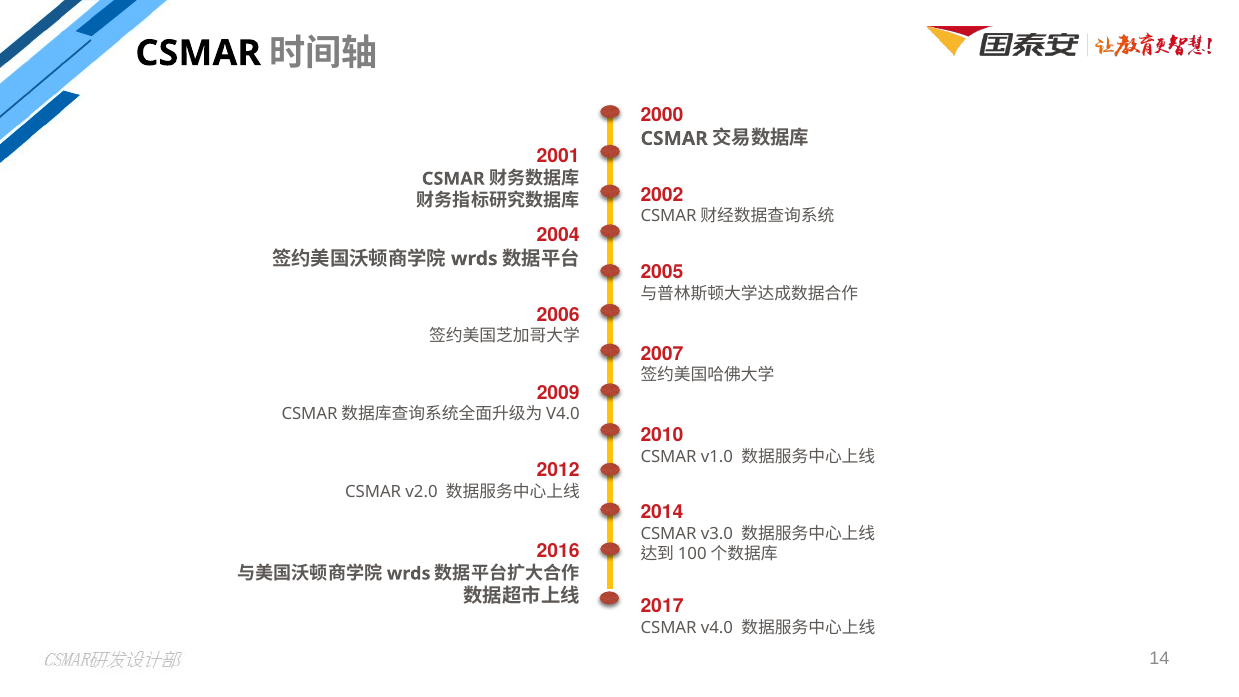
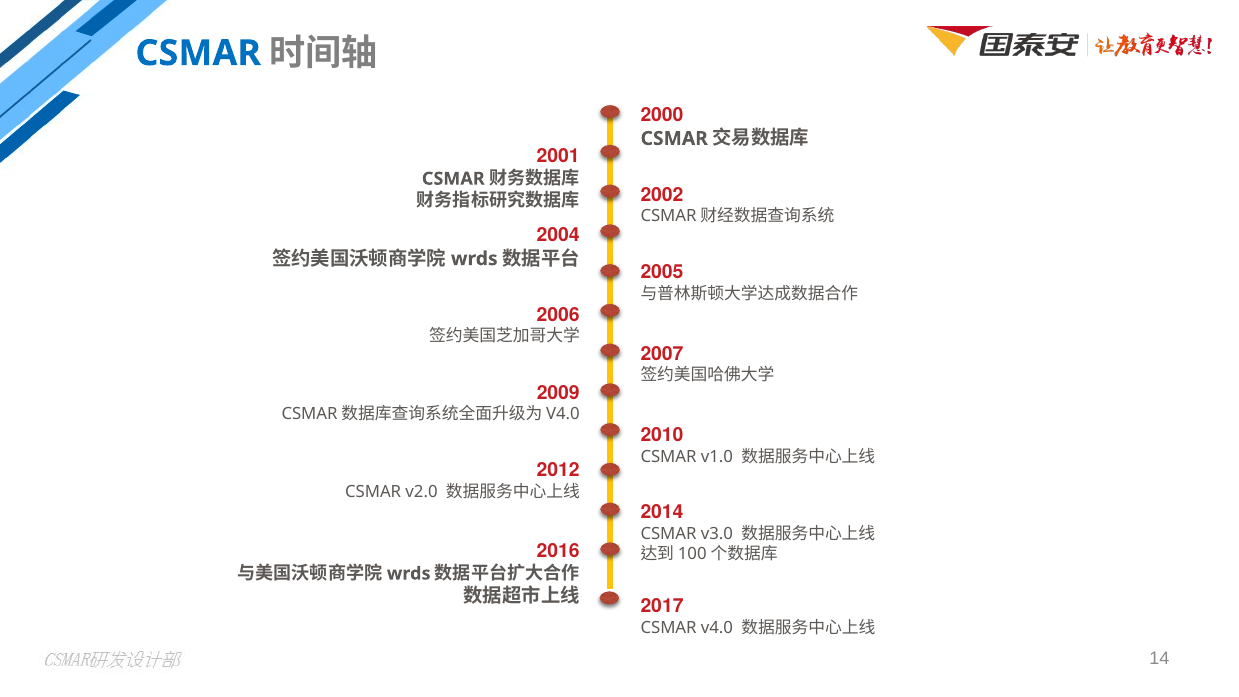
CSMAR colour: black -> blue (198, 53)
